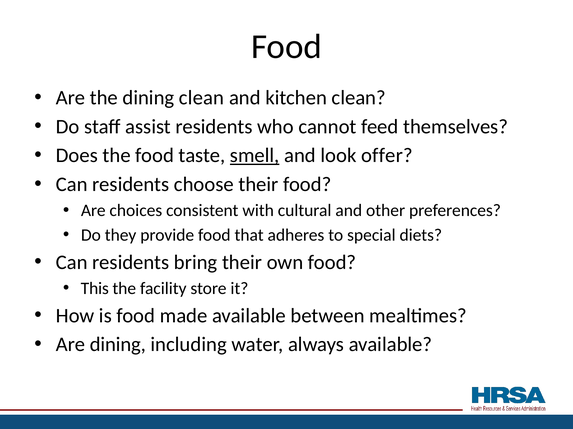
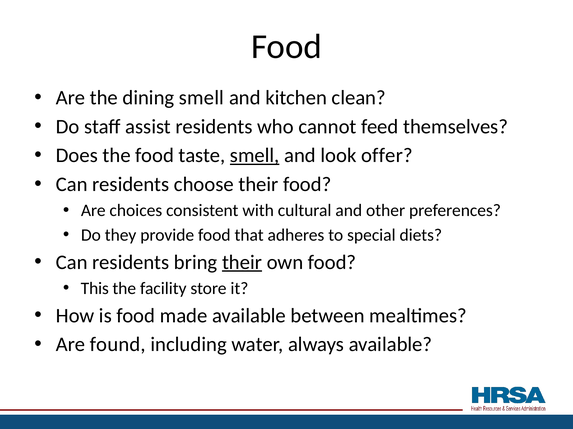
dining clean: clean -> smell (202, 98)
their underline: none -> present (242, 263)
Are dining: dining -> found (118, 345)
